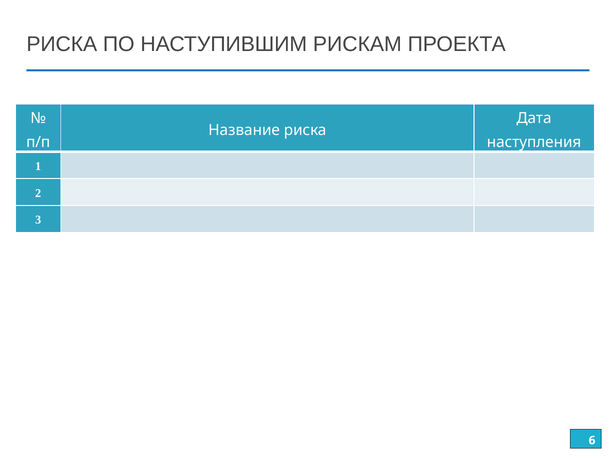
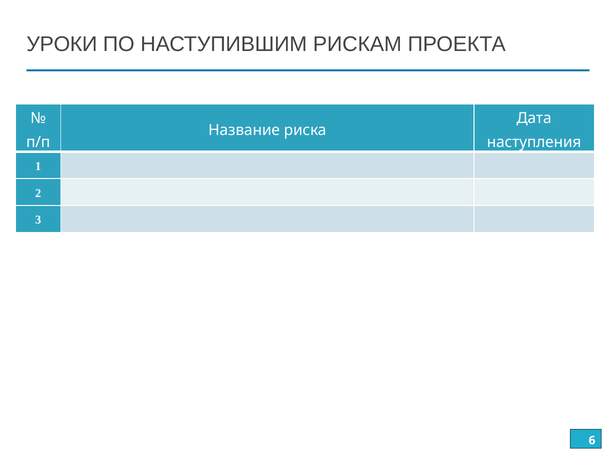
РИСКА: РИСКА -> УРОКИ (62, 44)
